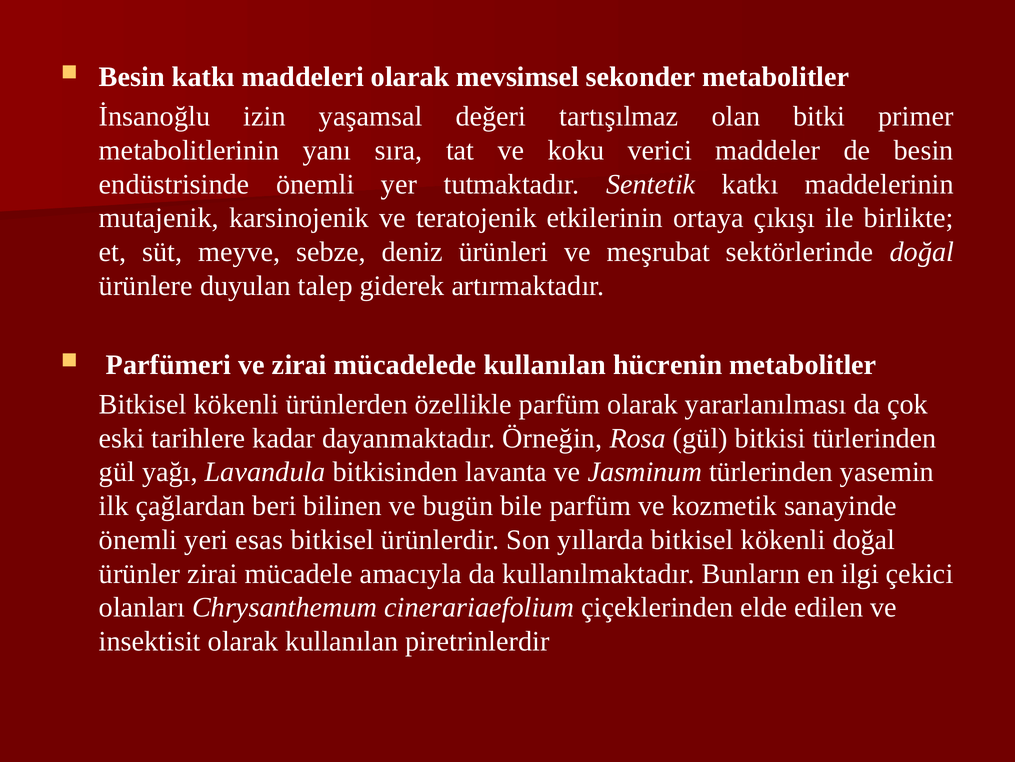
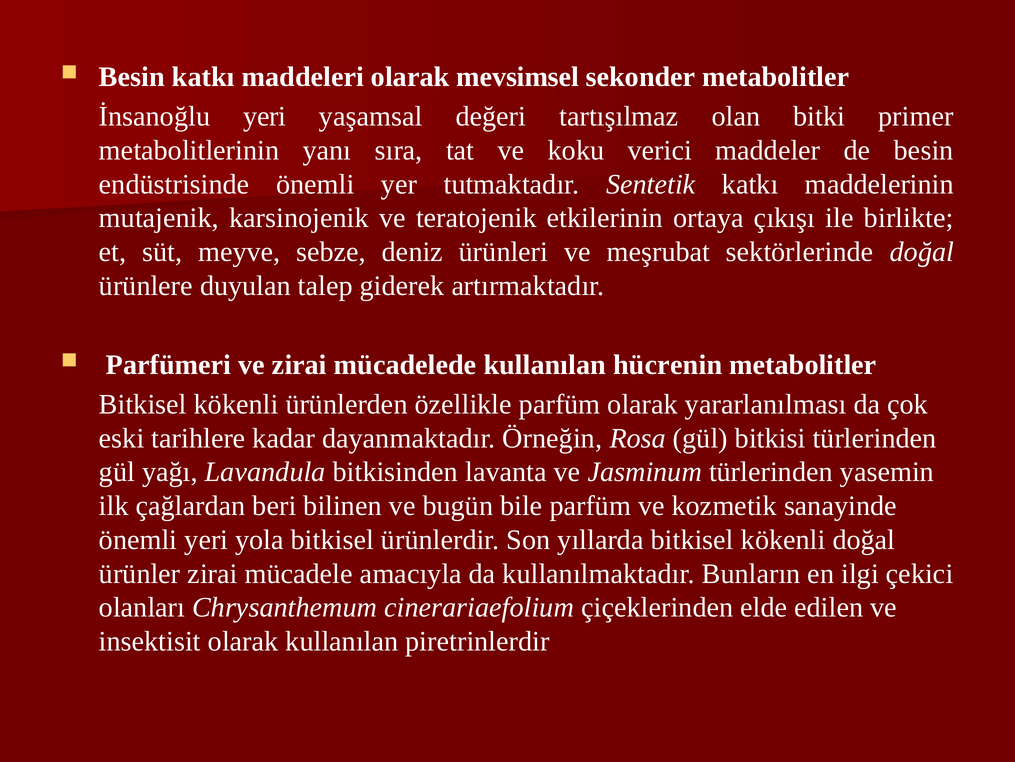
İnsanoğlu izin: izin -> yeri (265, 116)
esas: esas -> yola (259, 539)
